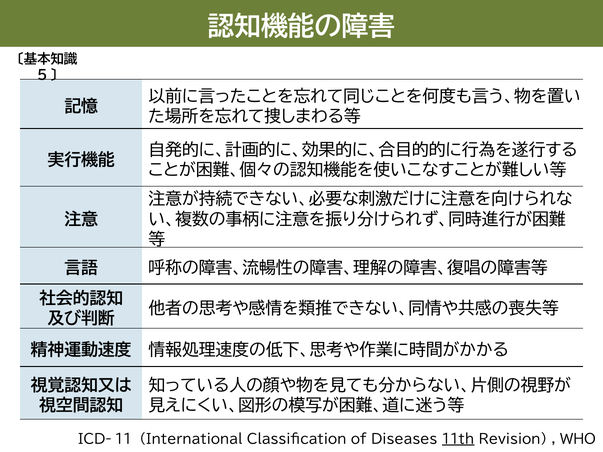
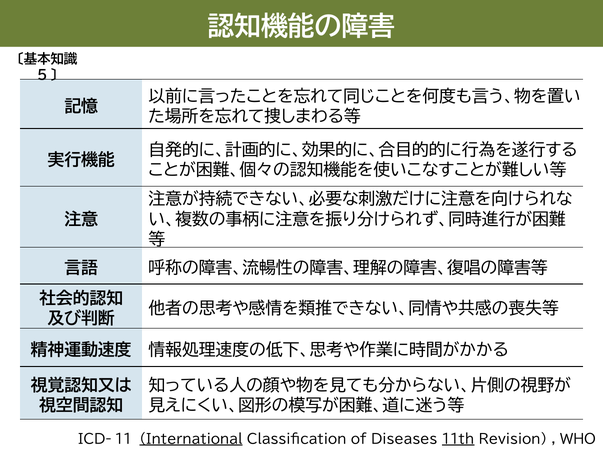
International underline: none -> present (191, 440)
